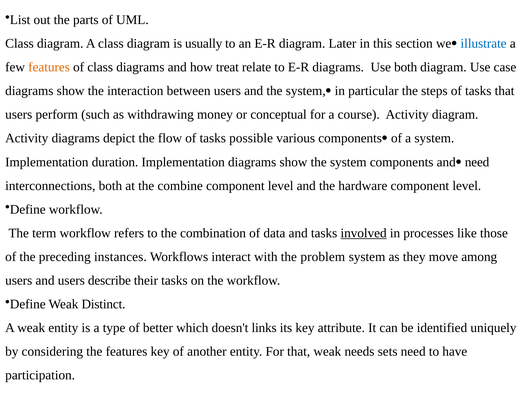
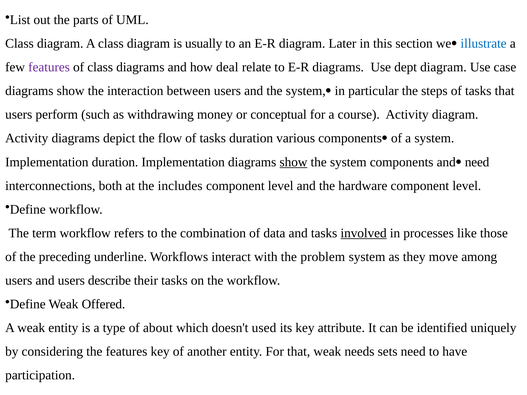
features colour: orange -> purple (49, 67)
treat: treat -> deal (227, 67)
Use both: both -> dept (406, 67)
tasks possible: possible -> duration (251, 138)
show underline: none -> present (293, 162)
combine: combine -> includes (180, 186)
instances: instances -> underline (120, 257)
Distinct: Distinct -> Offered (103, 304)
better: better -> about (158, 328)
links: links -> used (264, 328)
